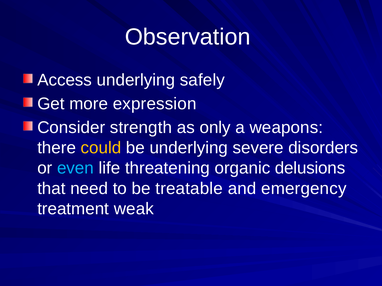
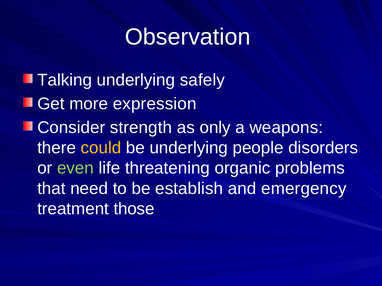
Access: Access -> Talking (65, 80)
severe: severe -> people (258, 148)
even colour: light blue -> light green (75, 168)
delusions: delusions -> problems (310, 168)
treatable: treatable -> establish (189, 189)
weak: weak -> those (134, 209)
